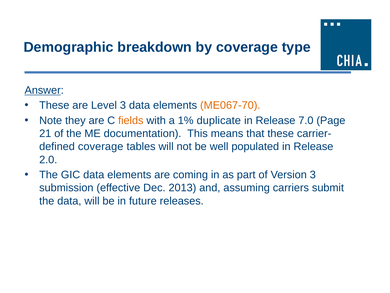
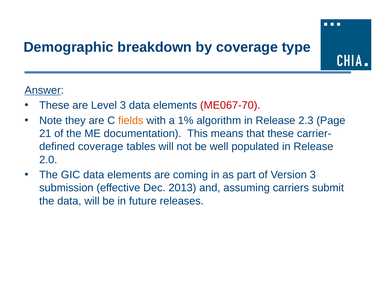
ME067-70 colour: orange -> red (230, 105)
duplicate: duplicate -> algorithm (219, 120)
7.0: 7.0 -> 2.3 (306, 120)
